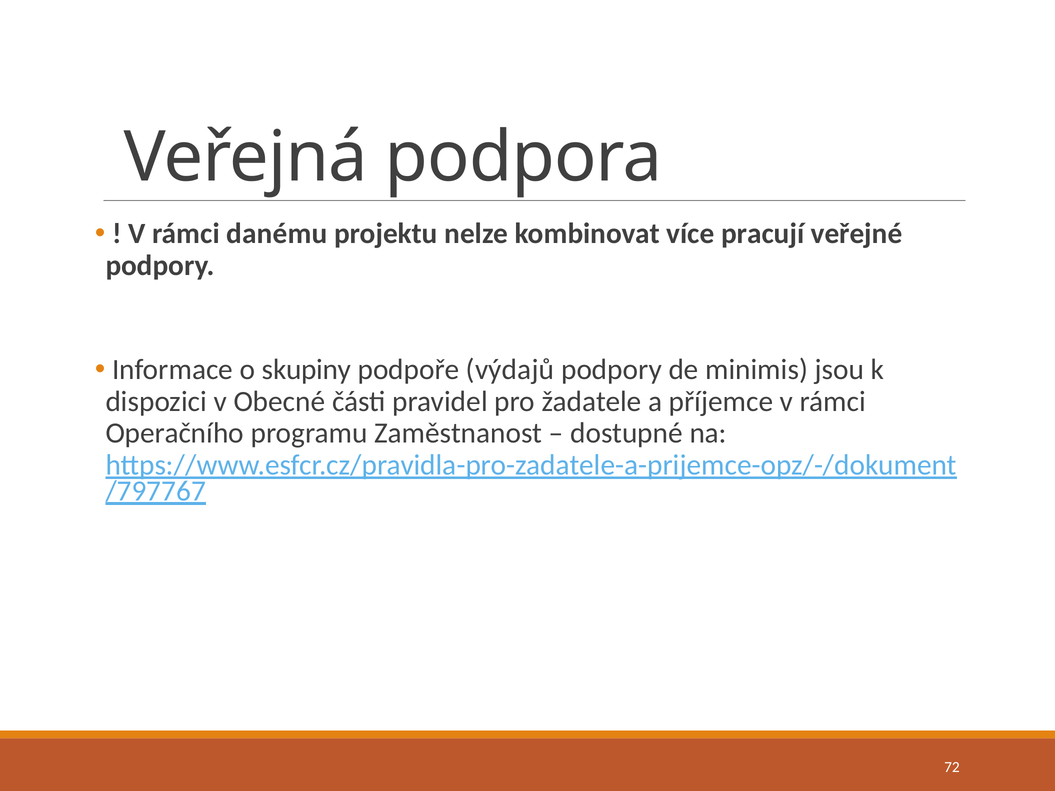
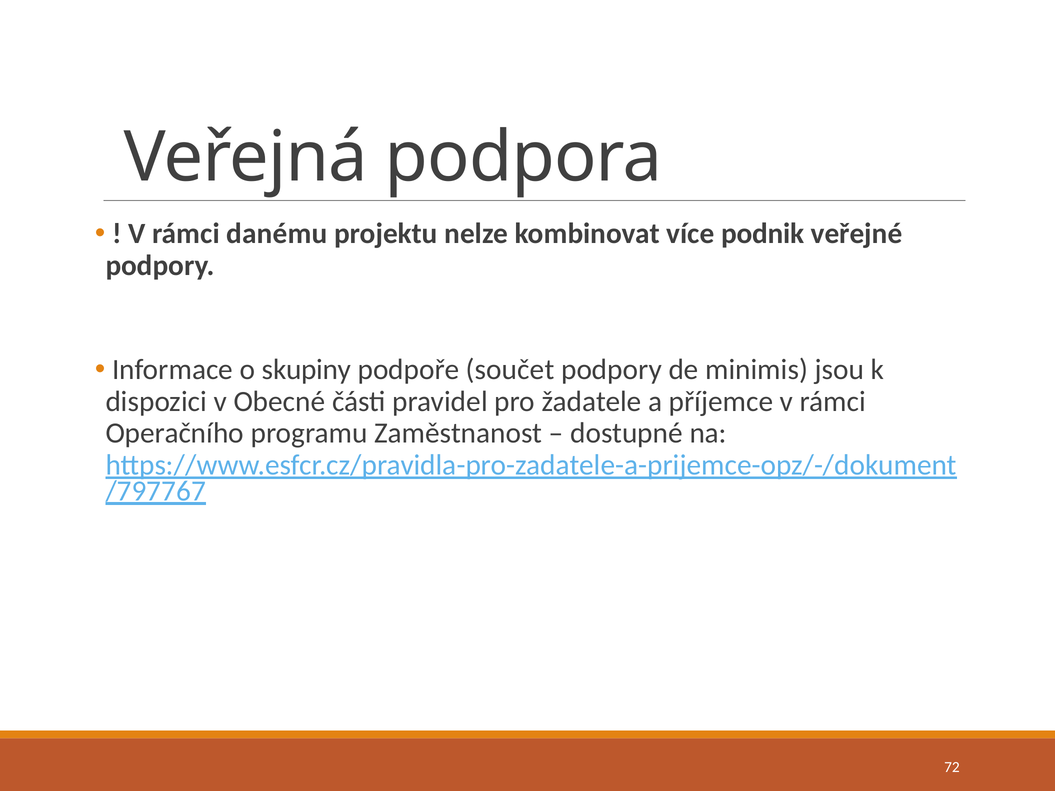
pracují: pracují -> podnik (763, 234)
výdajů: výdajů -> součet (510, 370)
